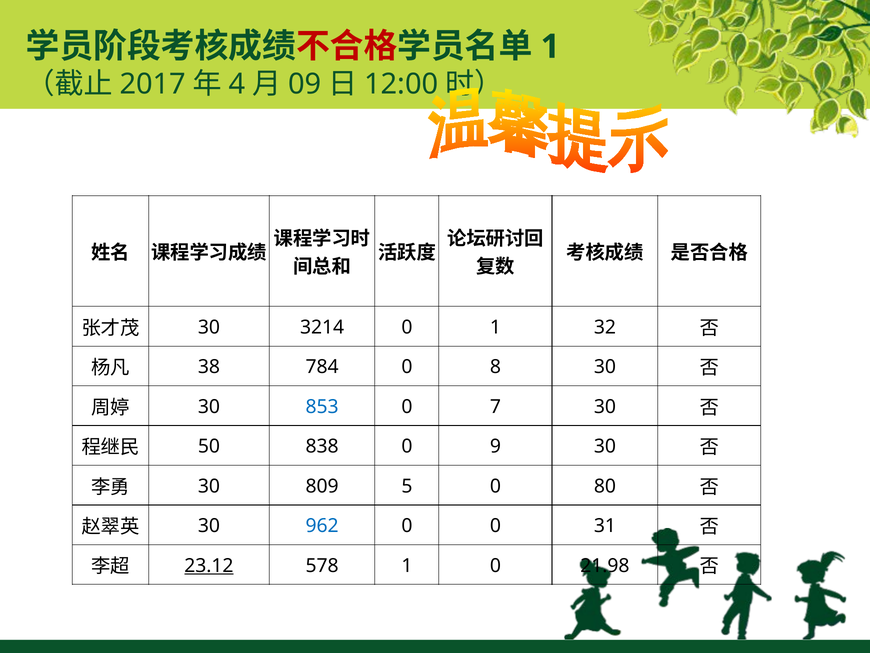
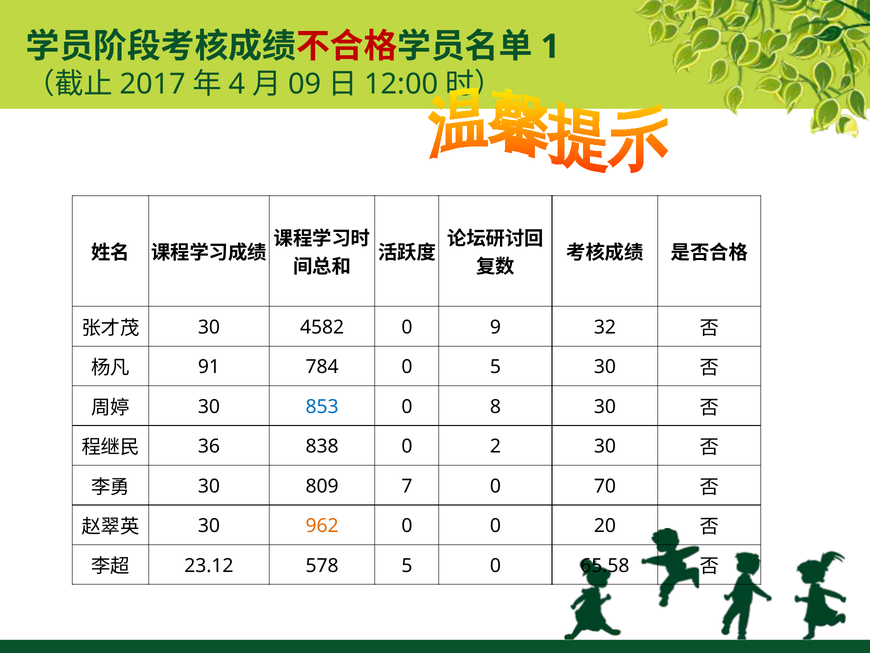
3214: 3214 -> 4582 (322, 327)
0 1: 1 -> 9 (495, 327)
38: 38 -> 91 (209, 367)
0 8: 8 -> 5 (495, 367)
7: 7 -> 8 (495, 406)
50: 50 -> 36 (209, 446)
9: 9 -> 2 (495, 446)
5: 5 -> 7 (407, 486)
80: 80 -> 70 (605, 486)
962 colour: blue -> orange (322, 526)
31: 31 -> 20 (605, 526)
23.12 underline: present -> none (209, 565)
578 1: 1 -> 5 (407, 565)
21.98: 21.98 -> 65.58 (605, 565)
